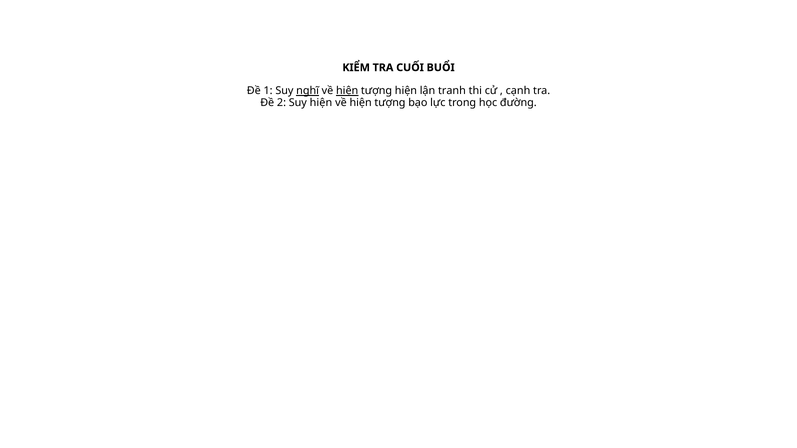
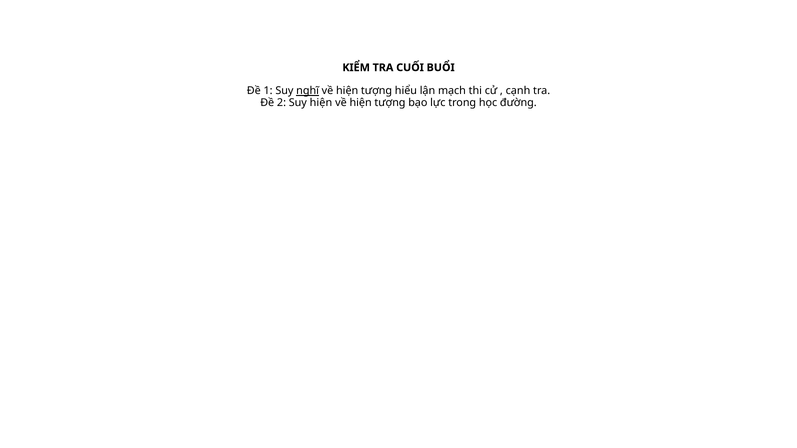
hiện underline: present -> none (347, 91)
tượng hiện: hiện -> hiểu (406, 91)
tranh: tranh -> mạch (452, 91)
